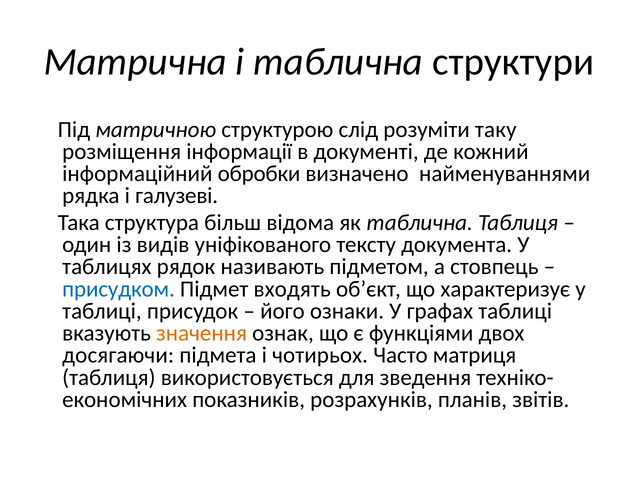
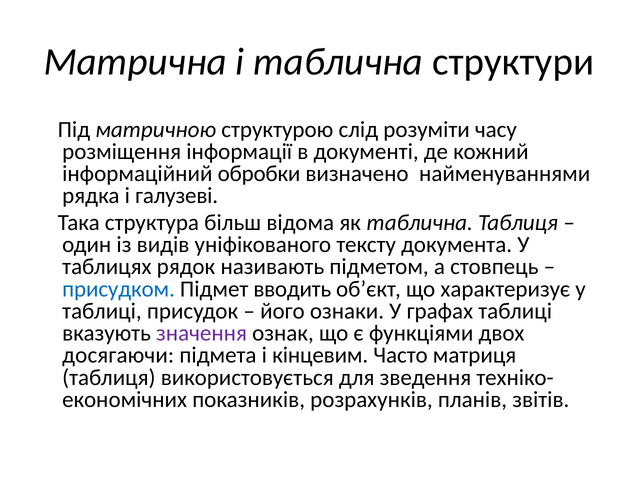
таку: таку -> часу (496, 129)
входять: входять -> вводить (292, 289)
значення colour: orange -> purple (202, 333)
чотирьох: чотирьох -> кінцевим (320, 355)
